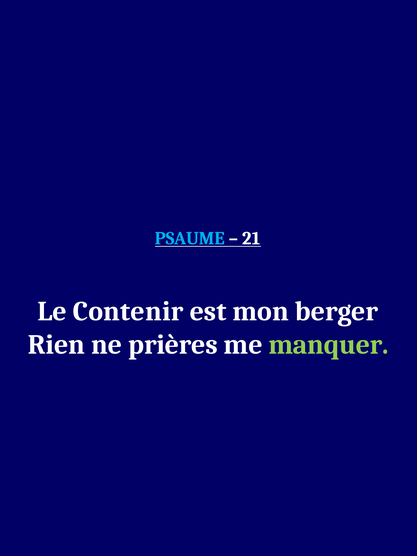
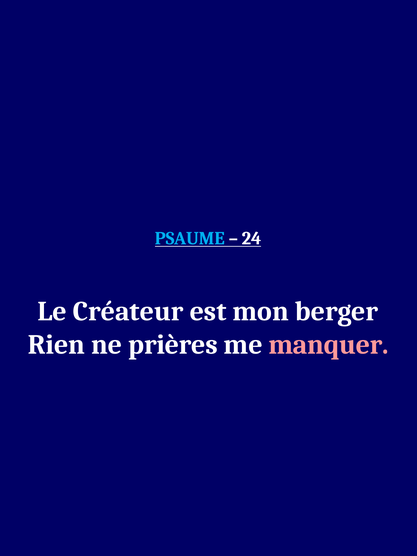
21: 21 -> 24 (252, 238)
Contenir: Contenir -> Créateur (128, 311)
manquer colour: light green -> pink (328, 345)
